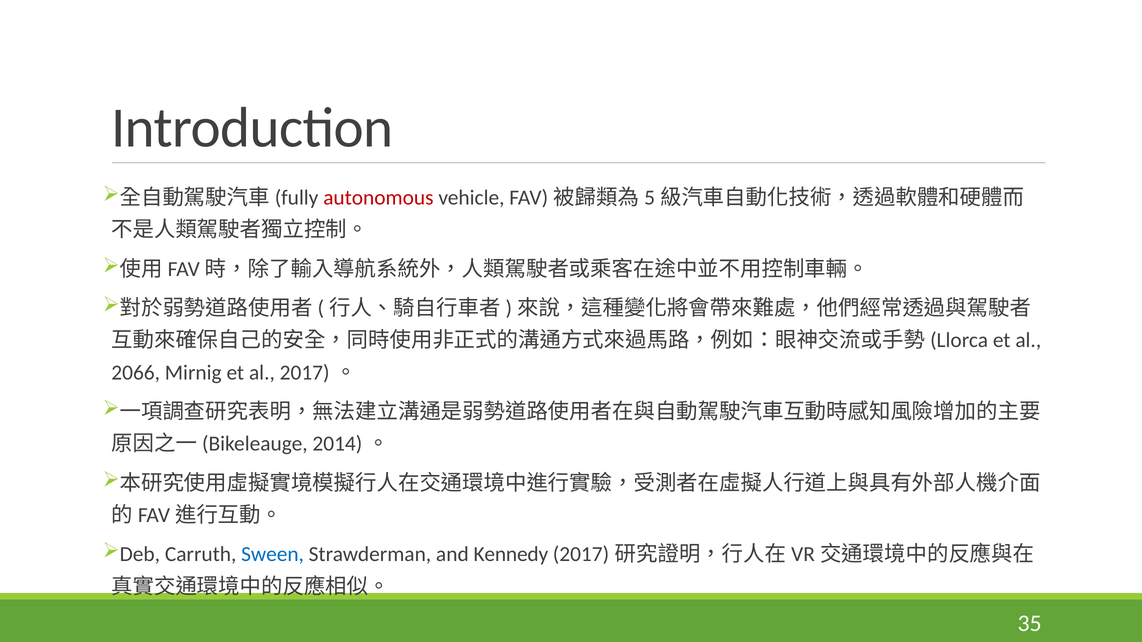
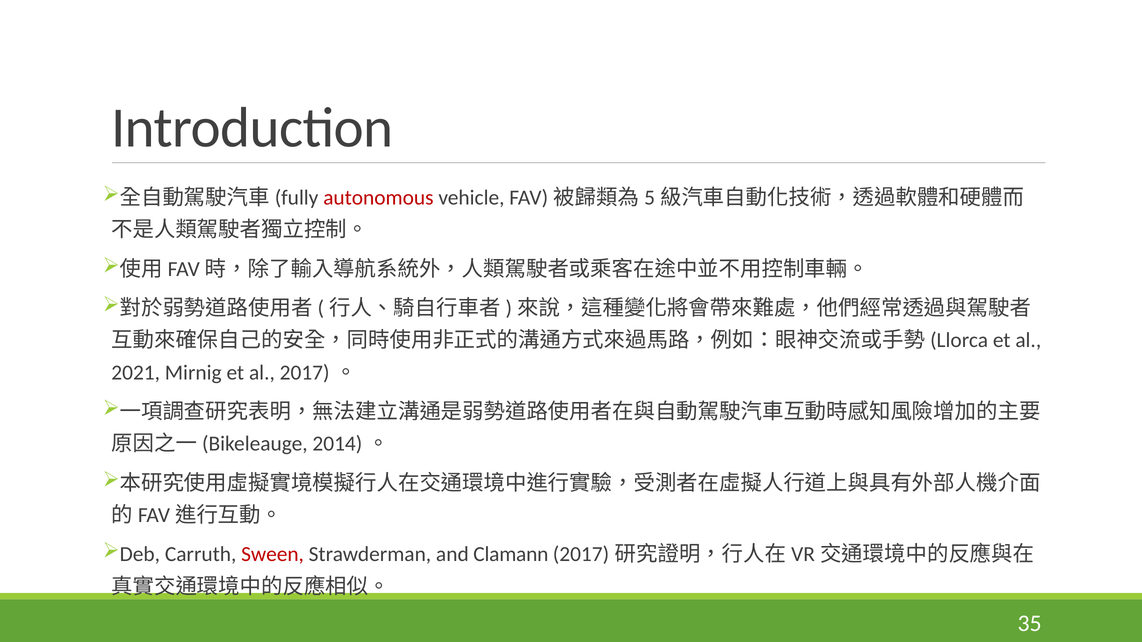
2066: 2066 -> 2021 (136, 373)
Sween colour: blue -> red (273, 555)
Kennedy: Kennedy -> Clamann (511, 555)
